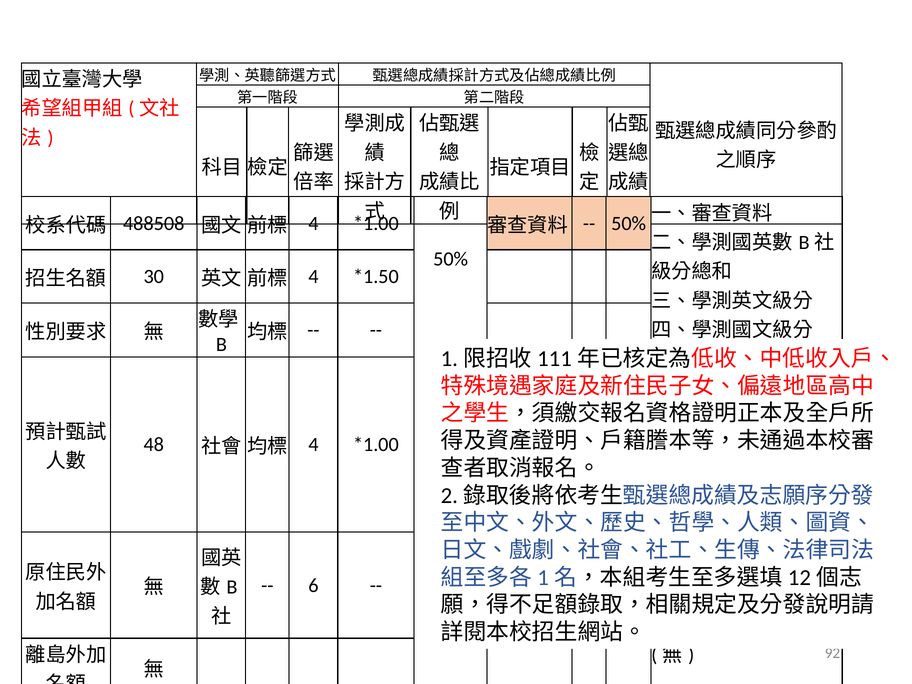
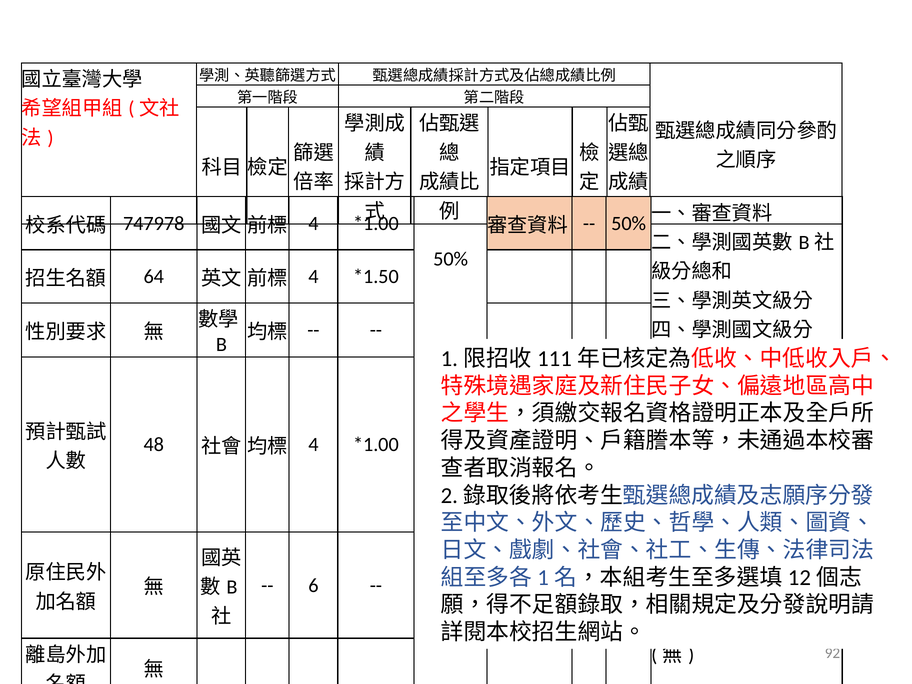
488508: 488508 -> 747978 (154, 223)
30: 30 -> 64 (154, 277)
